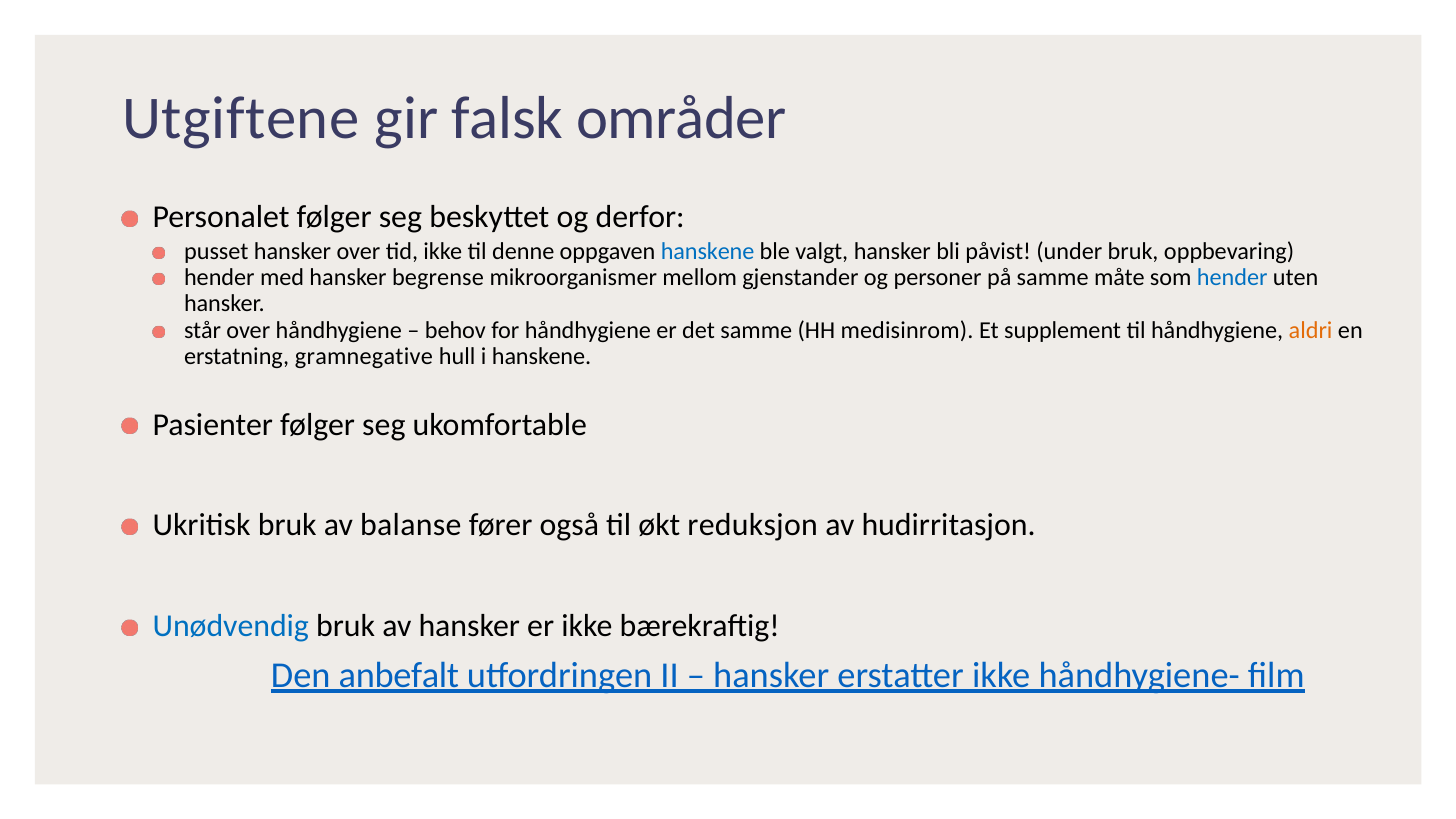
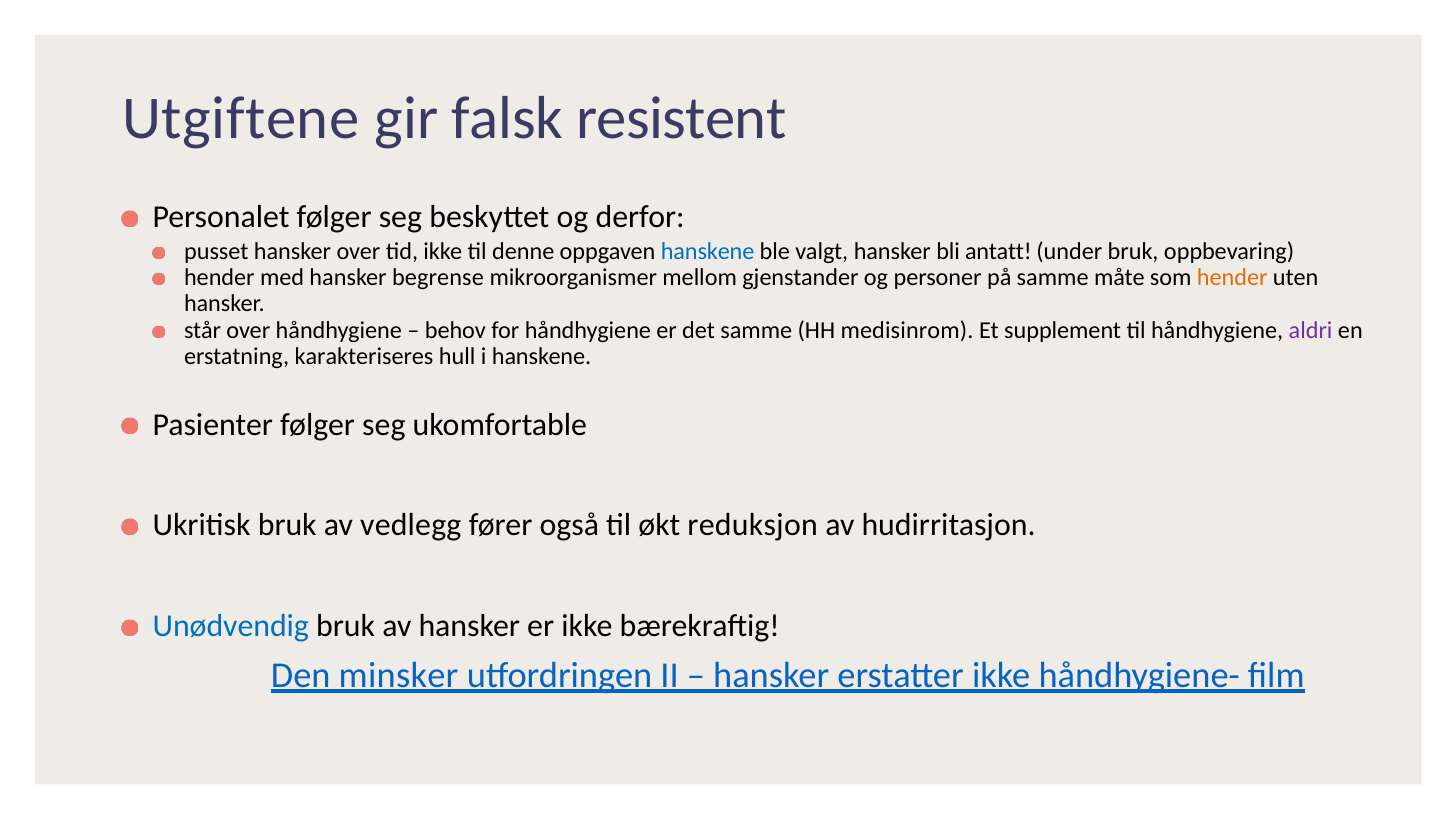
områder: områder -> resistent (681, 118)
påvist: påvist -> antatt (998, 251)
hender colour: blue -> orange (1232, 278)
aldri colour: orange -> purple (1311, 330)
gramnegative: gramnegative -> karakteriseres (364, 356)
balanse: balanse -> vedlegg (411, 525)
anbefalt: anbefalt -> minsker (399, 675)
